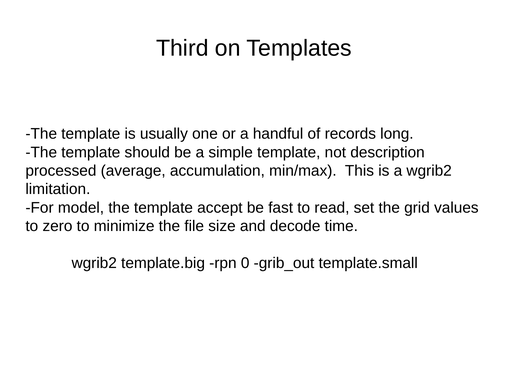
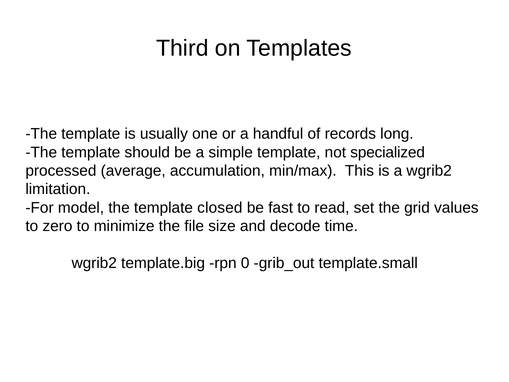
description: description -> specialized (388, 152)
accept: accept -> closed (220, 208)
